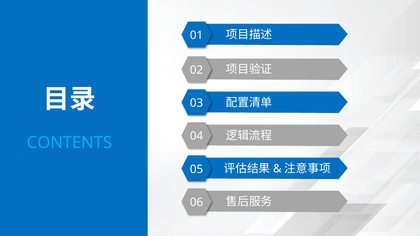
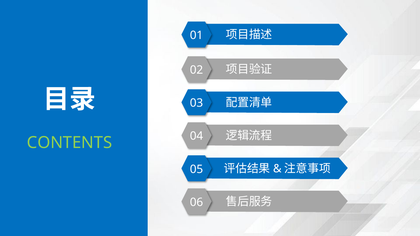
CONTENTS colour: light blue -> light green (70, 143)
